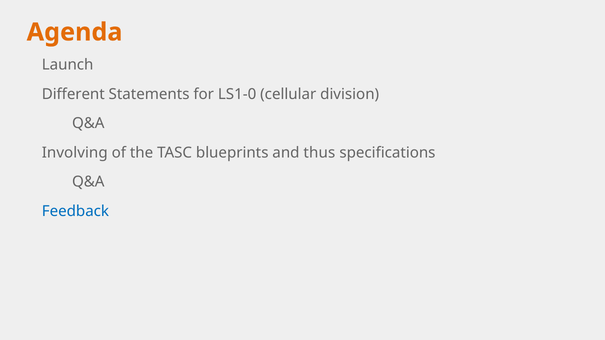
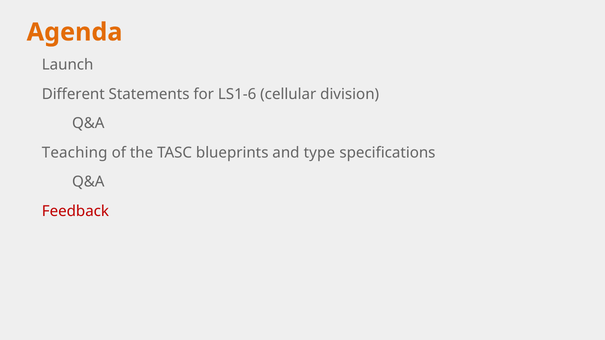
LS1-0: LS1-0 -> LS1-6 (237, 94)
Involving: Involving -> Teaching (75, 153)
thus: thus -> type (319, 153)
Feedback colour: blue -> red (75, 211)
